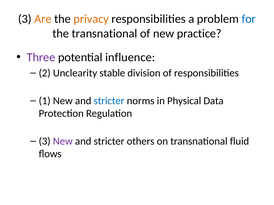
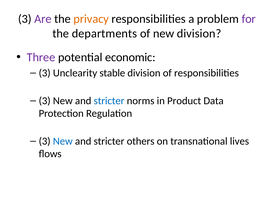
Are colour: orange -> purple (43, 19)
for colour: blue -> purple (249, 19)
the transnational: transnational -> departments (104, 34)
new practice: practice -> division (199, 34)
influence: influence -> economic (130, 57)
2: 2 -> 3 (45, 73)
1: 1 -> 3 (45, 101)
Physical: Physical -> Product (184, 101)
New colour: purple -> blue (63, 141)
fluid: fluid -> lives (239, 141)
